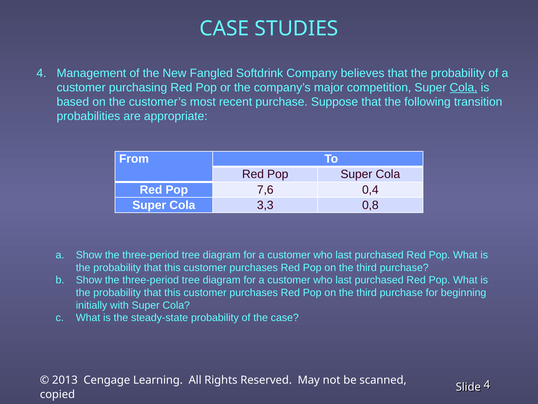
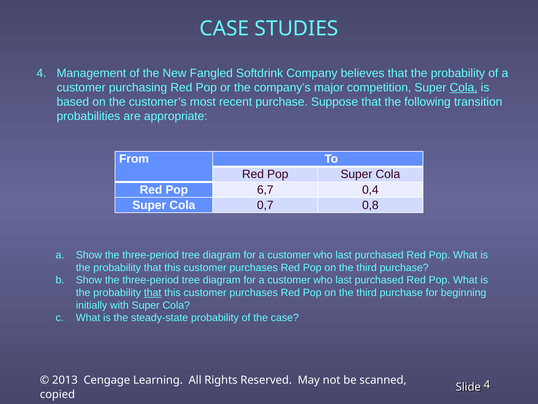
7,6: 7,6 -> 6,7 (265, 190)
3,3: 3,3 -> 0,7 (265, 205)
that underline: none -> present (153, 292)
